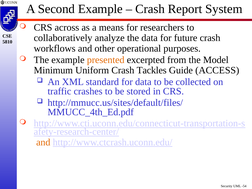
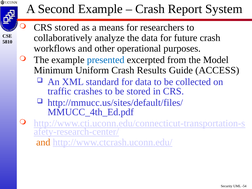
CRS across: across -> stored (67, 27)
presented colour: orange -> blue (106, 60)
Tackles: Tackles -> Results (152, 70)
